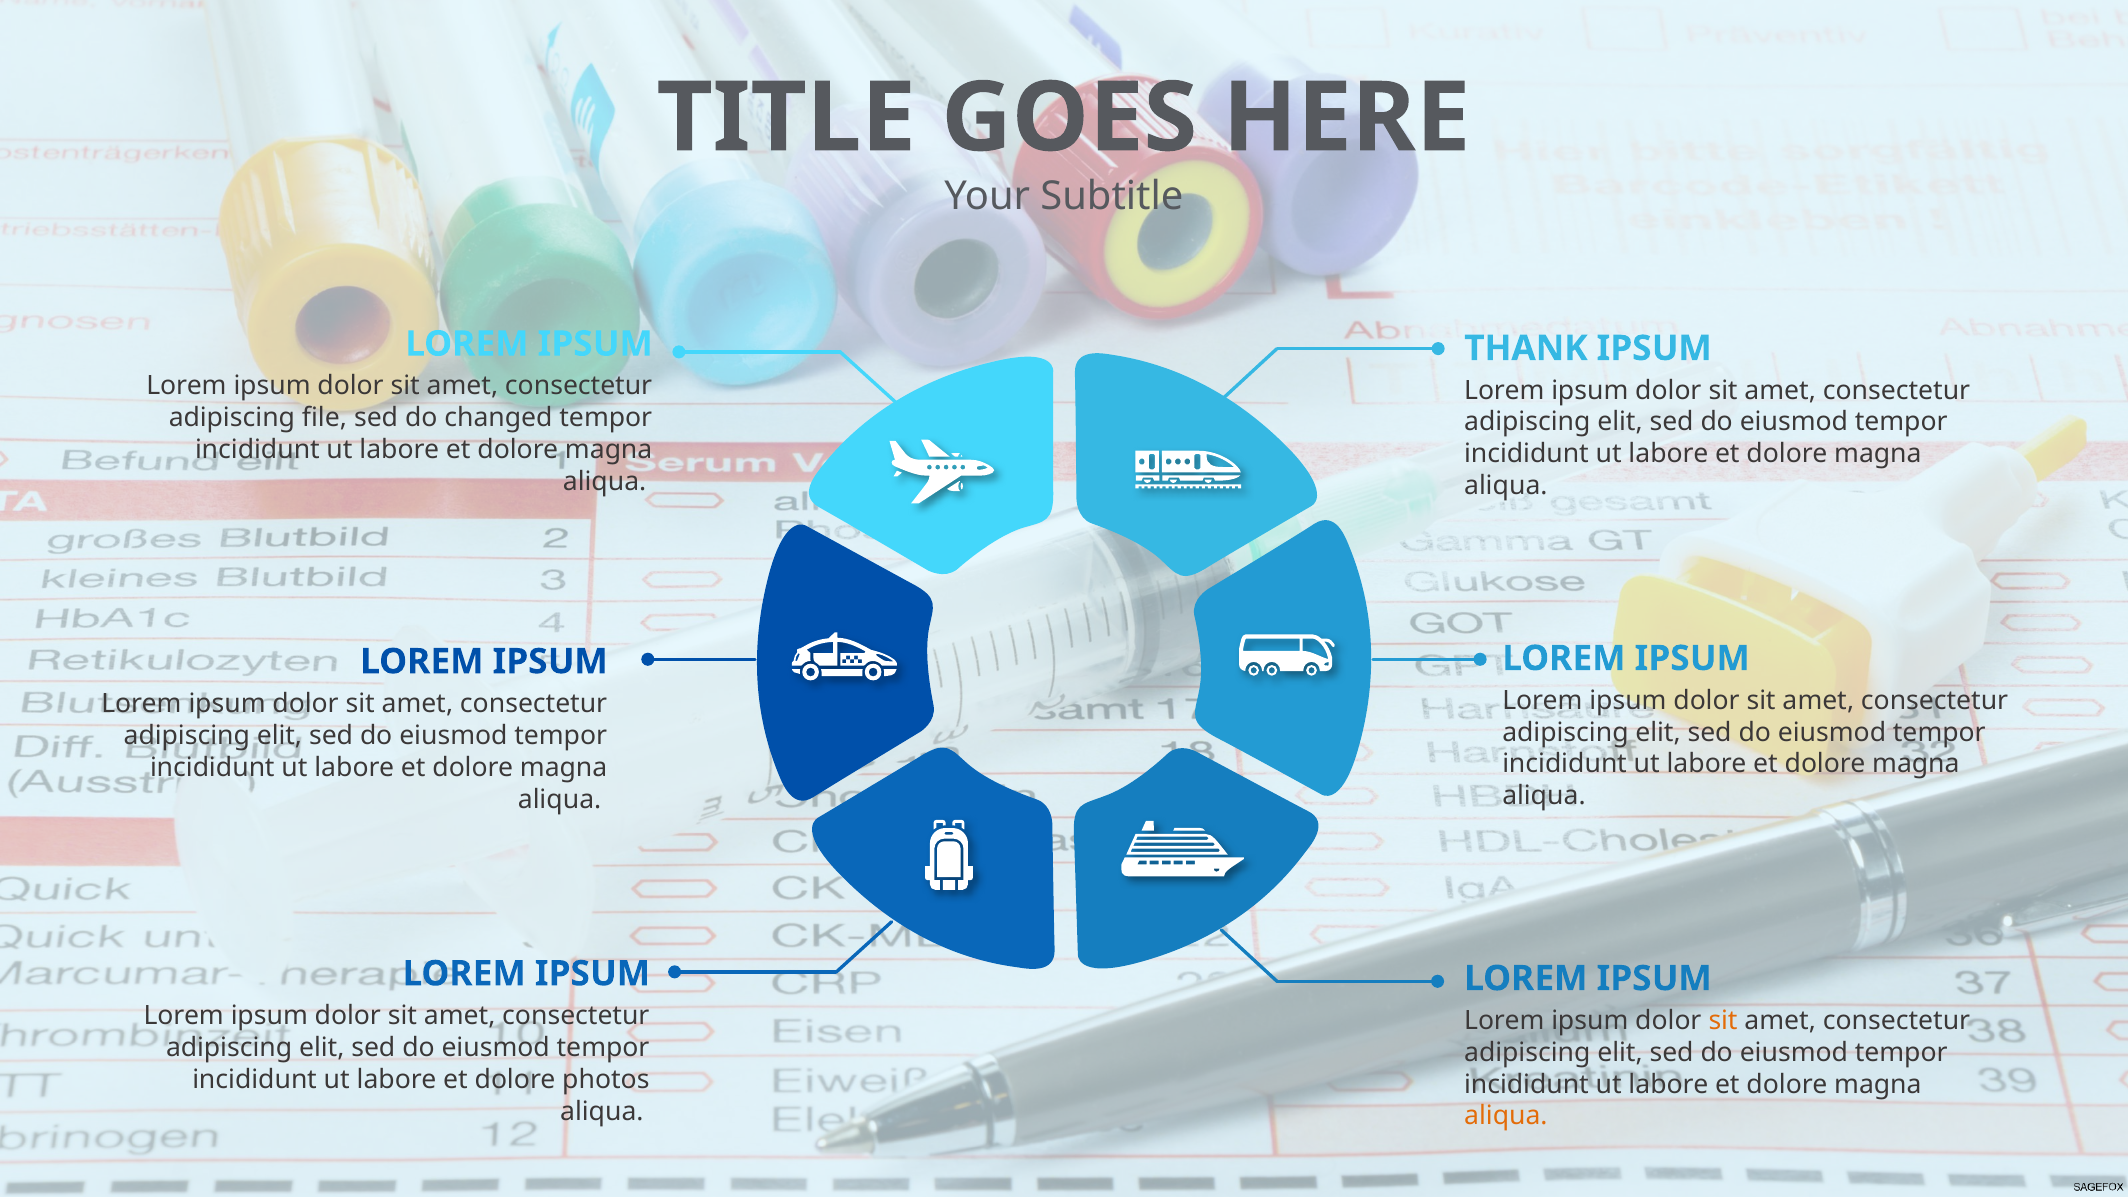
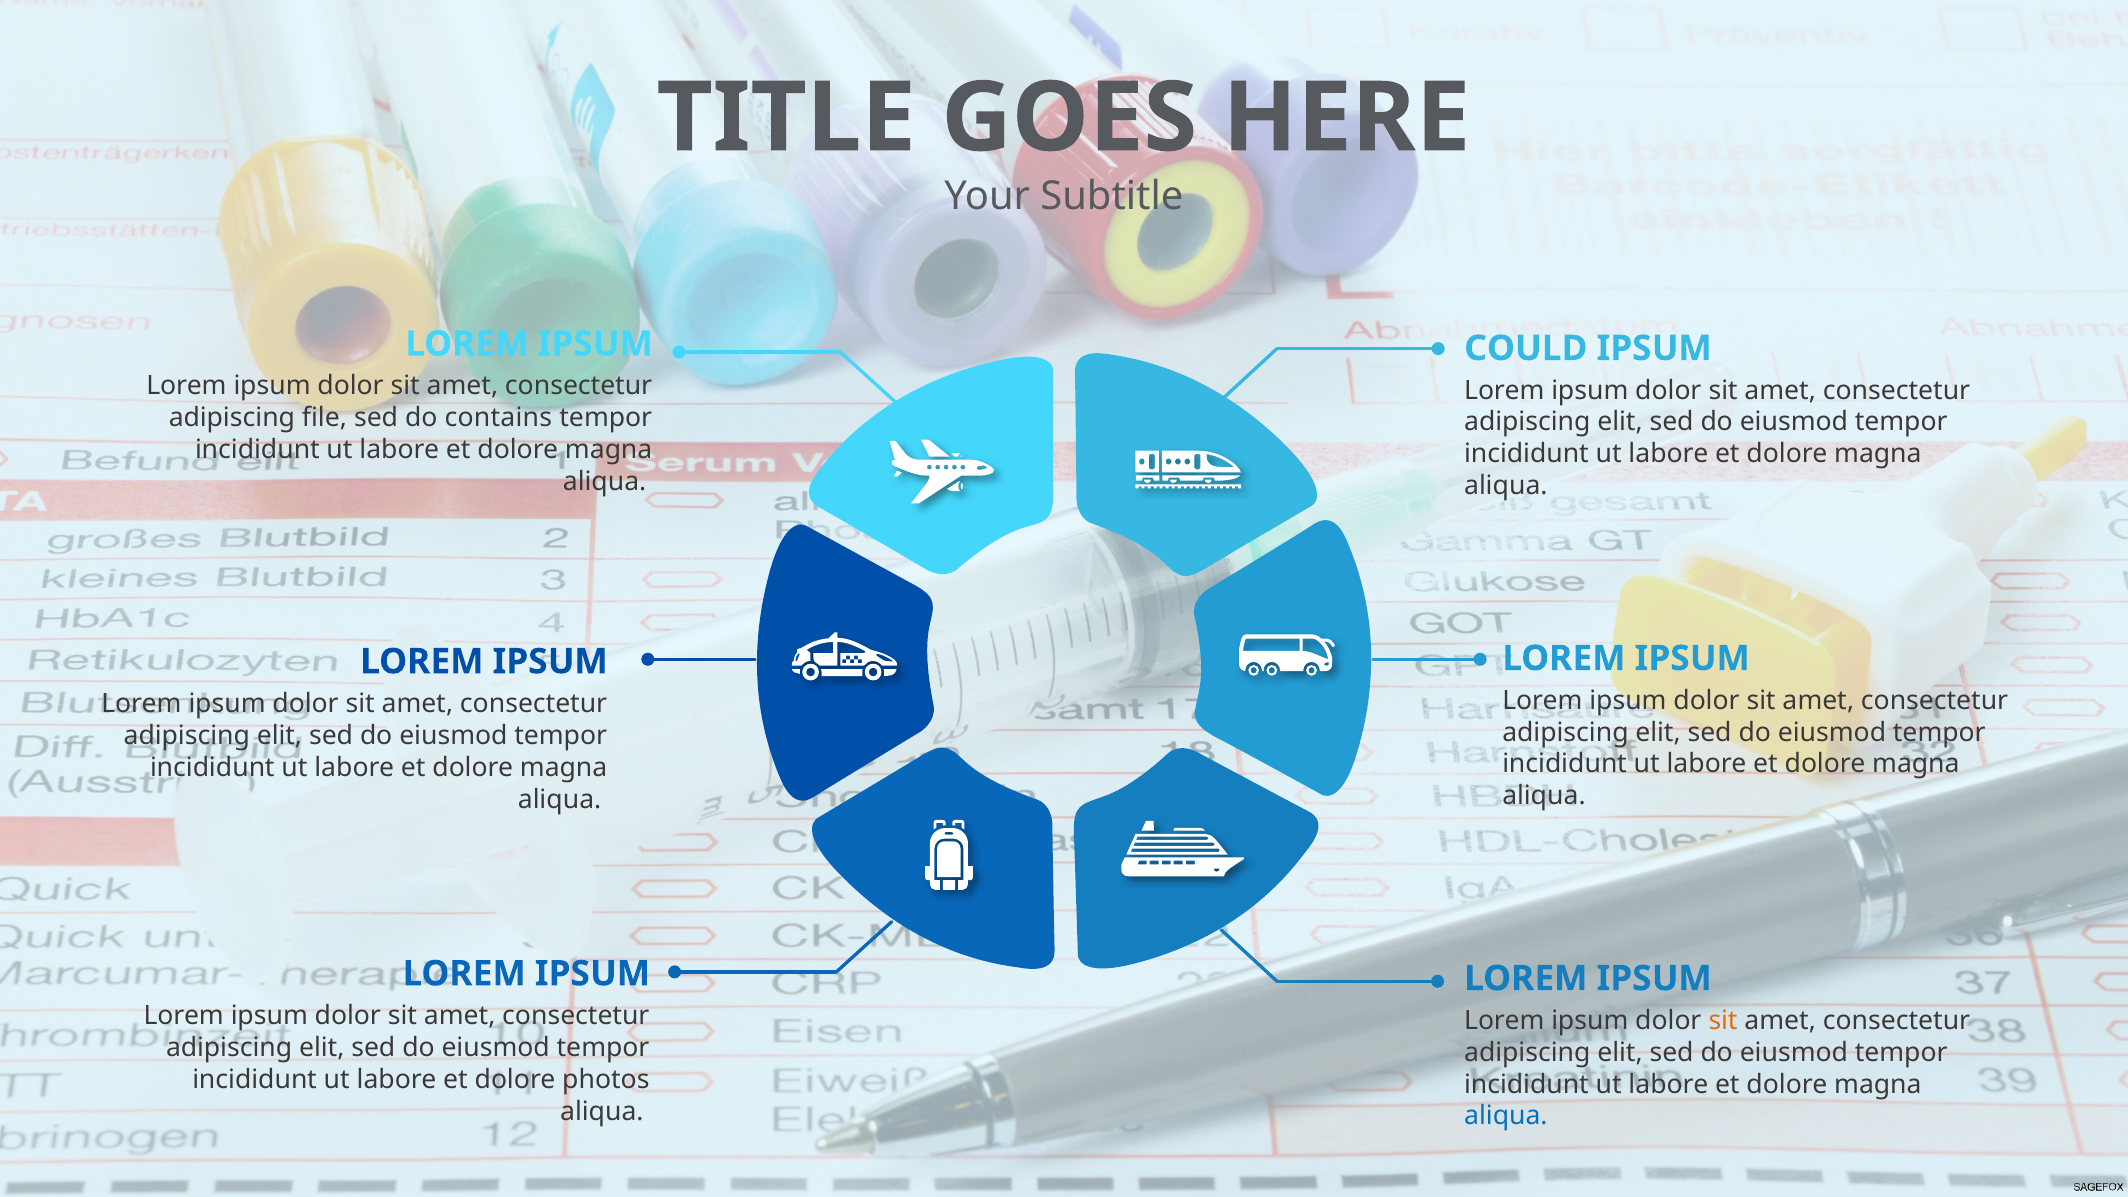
THANK: THANK -> COULD (1526, 348)
changed: changed -> contains (498, 418)
aliqua colour: orange -> blue (1506, 1116)
